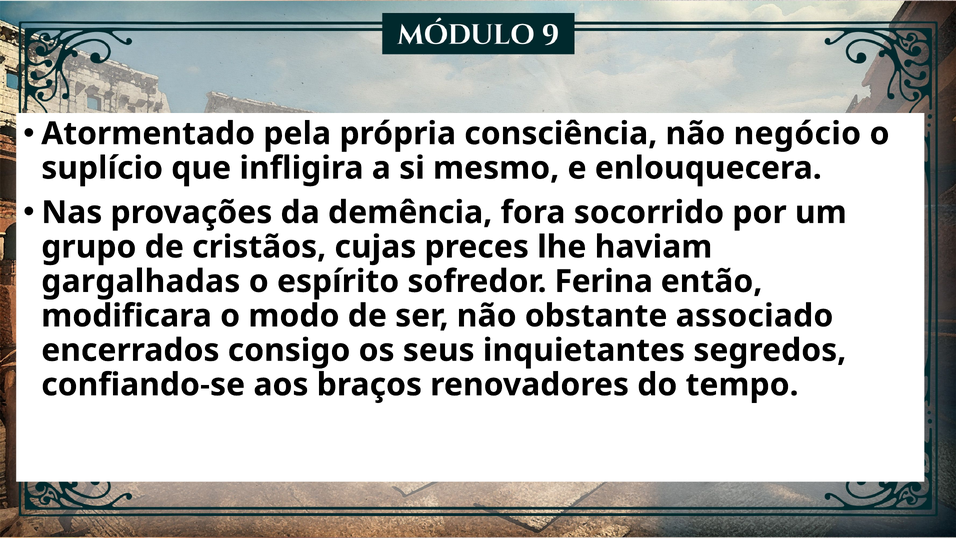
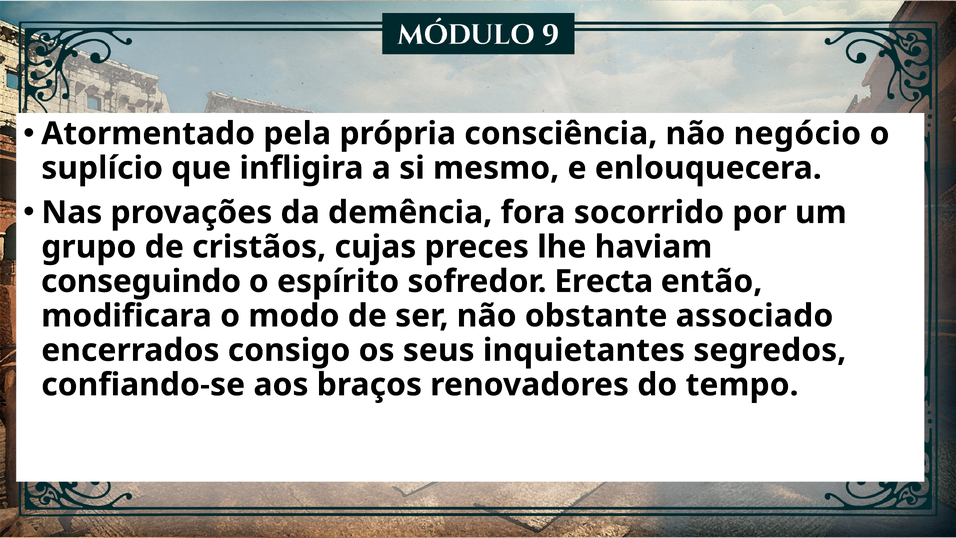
gargalhadas: gargalhadas -> conseguindo (141, 281)
Ferina: Ferina -> Erecta (604, 281)
